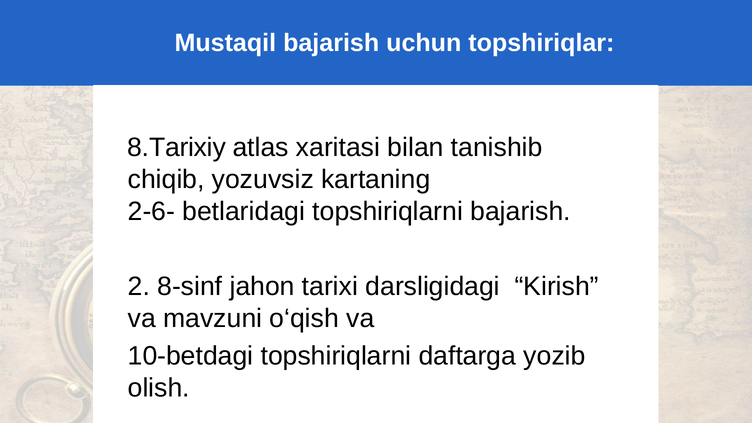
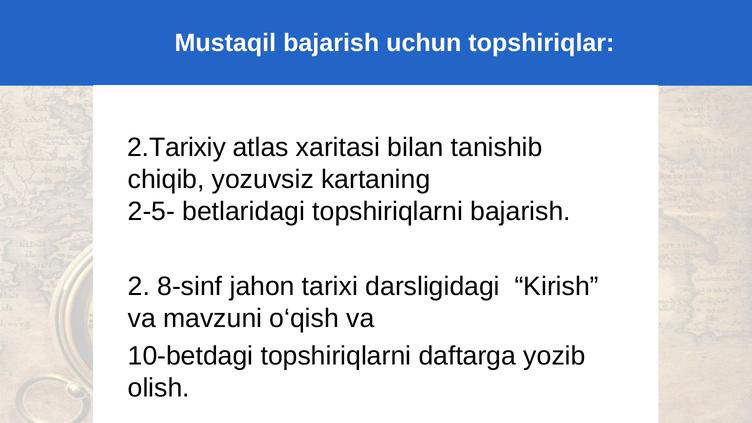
8.Tarixiy: 8.Tarixiy -> 2.Tarixiy (177, 148)
2-6-: 2-6- -> 2-5- (151, 211)
